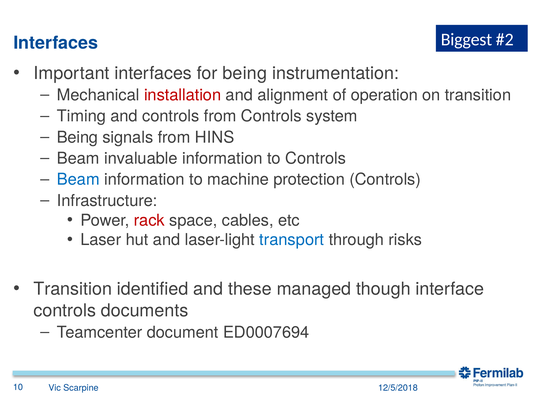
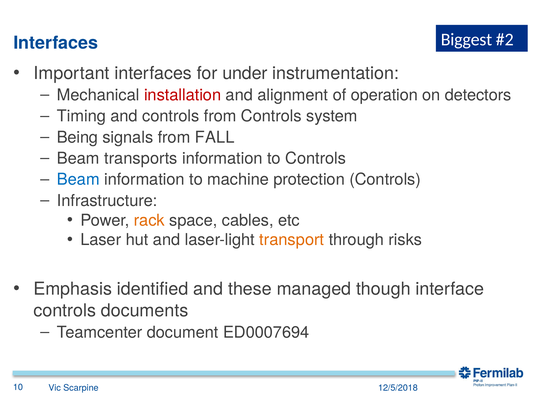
for being: being -> under (245, 73)
on transition: transition -> detectors (478, 95)
HINS: HINS -> FALL (215, 137)
invaluable: invaluable -> transports (141, 158)
rack colour: red -> orange (149, 220)
transport colour: blue -> orange (292, 240)
Transition: Transition -> Emphasis (73, 289)
